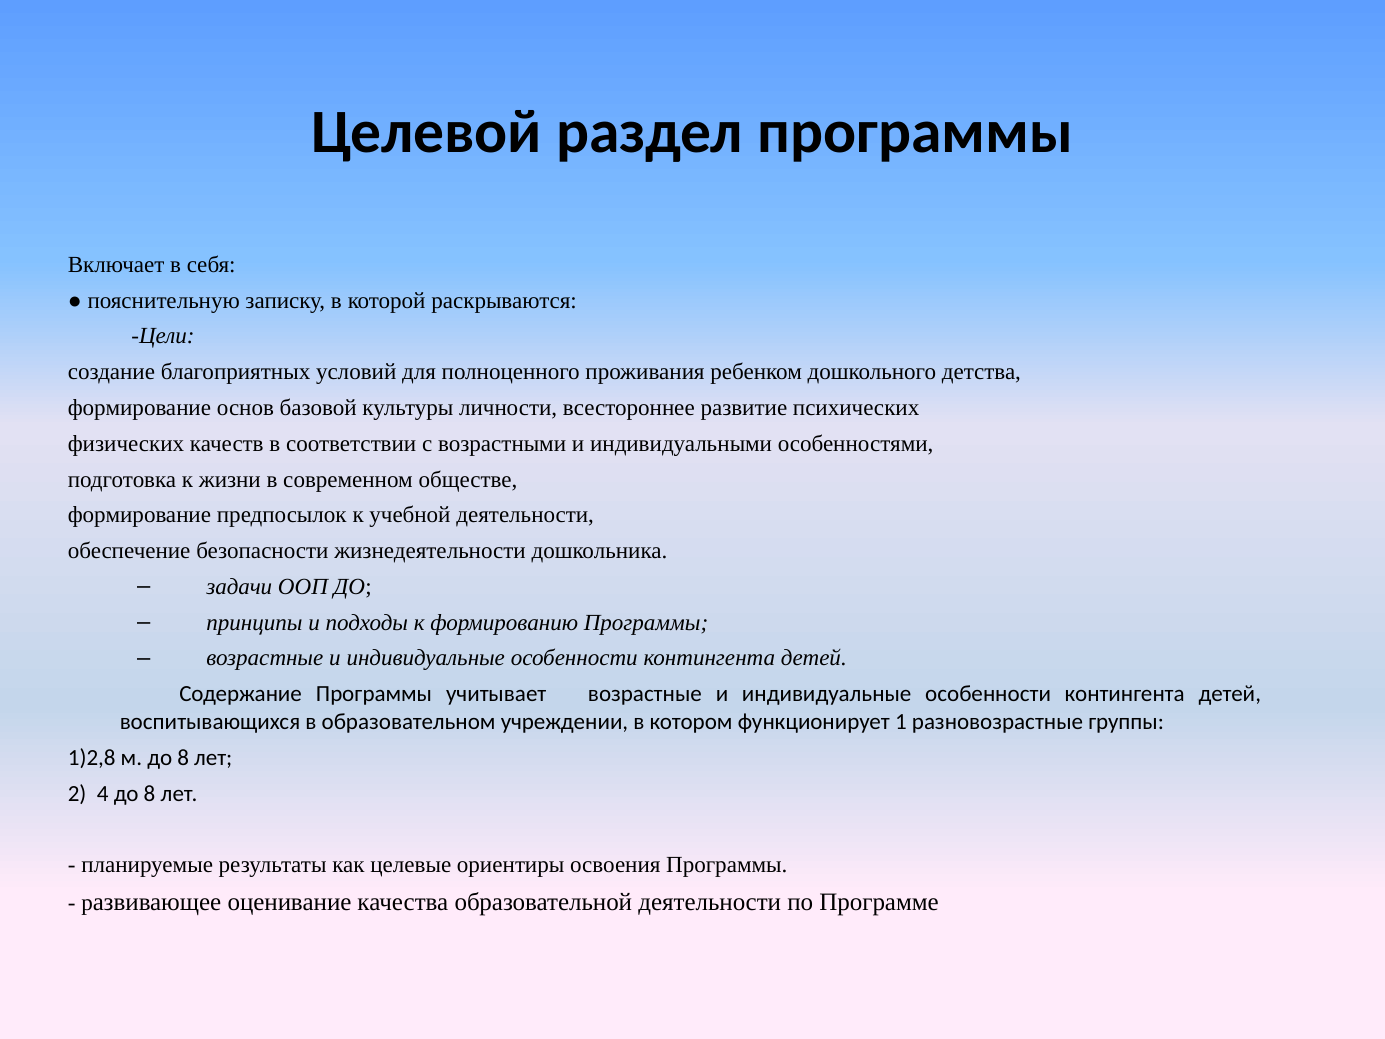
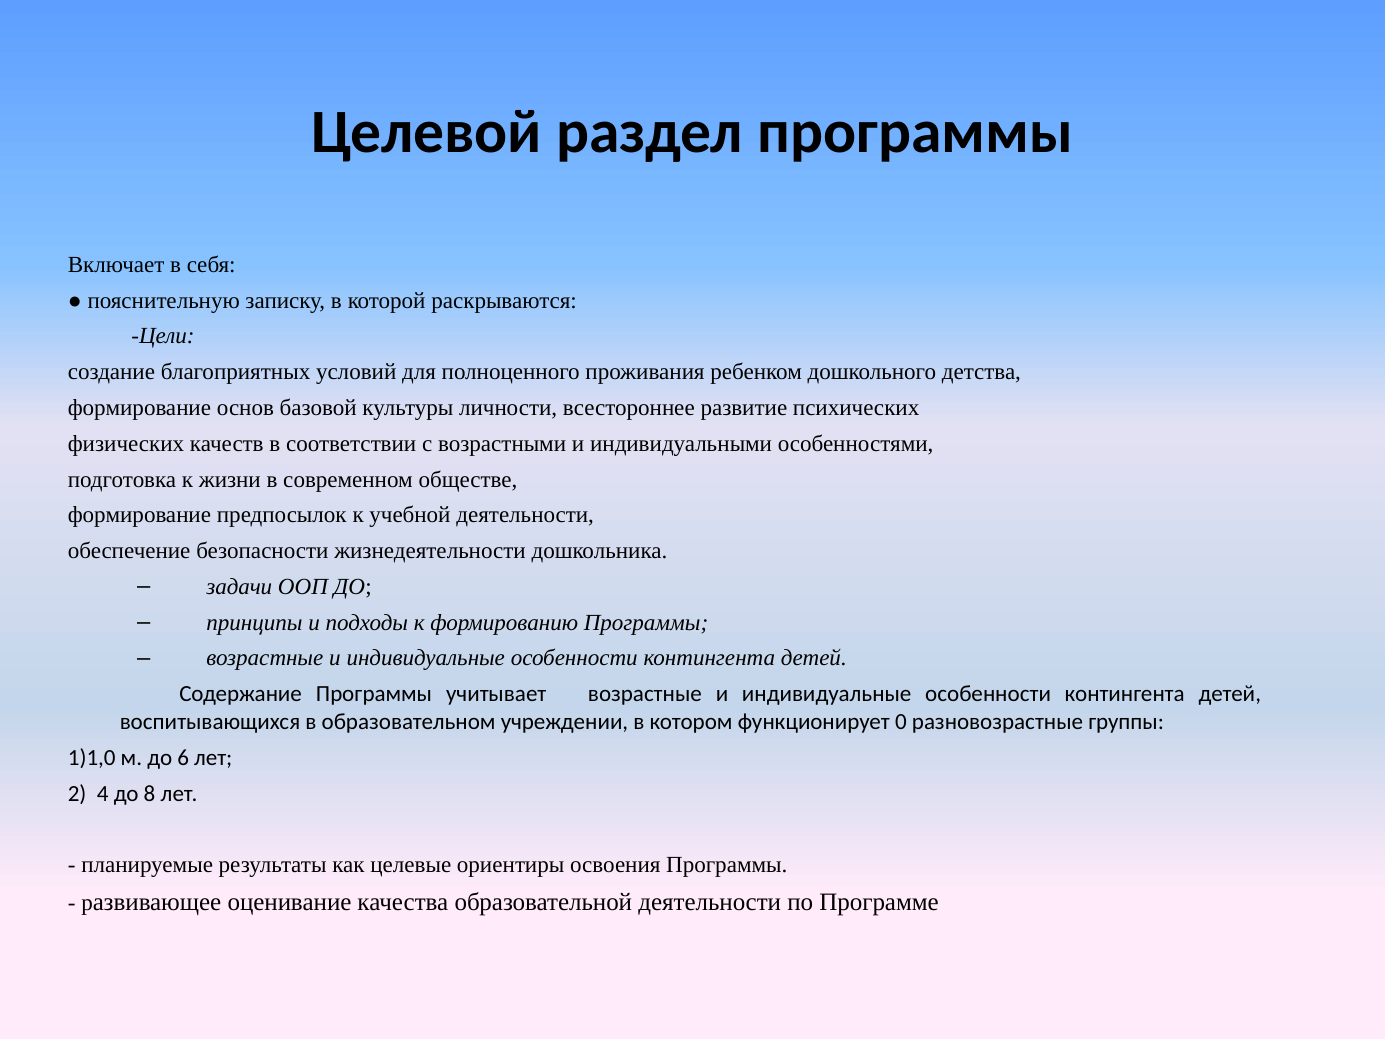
1: 1 -> 0 (901, 722)
1)2,8: 1)2,8 -> 1)1,0 (92, 757)
м до 8: 8 -> 6 (183, 757)
